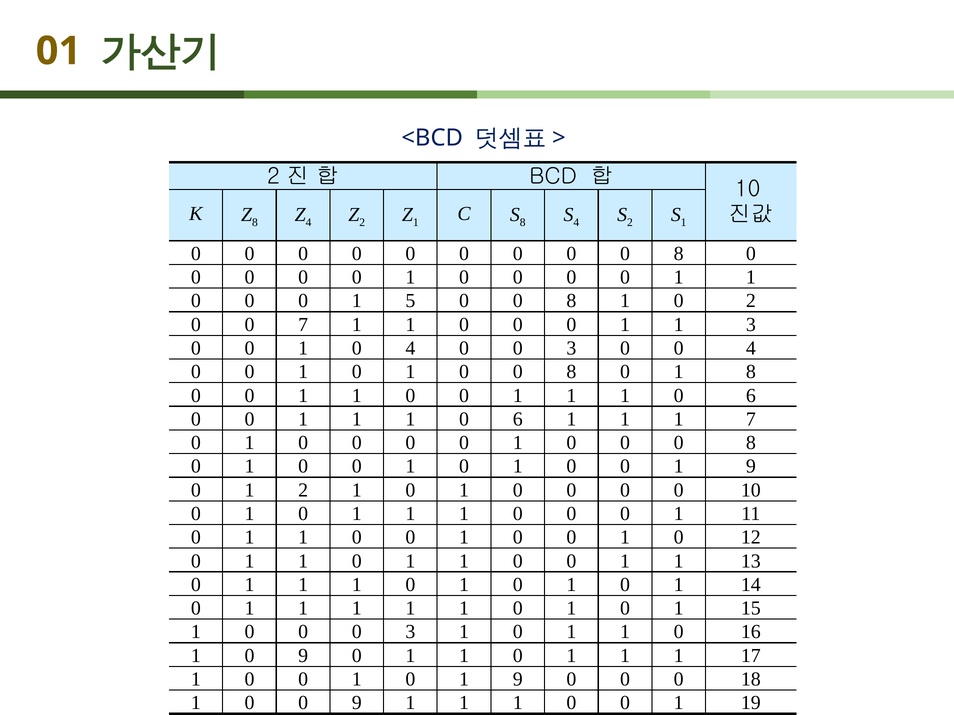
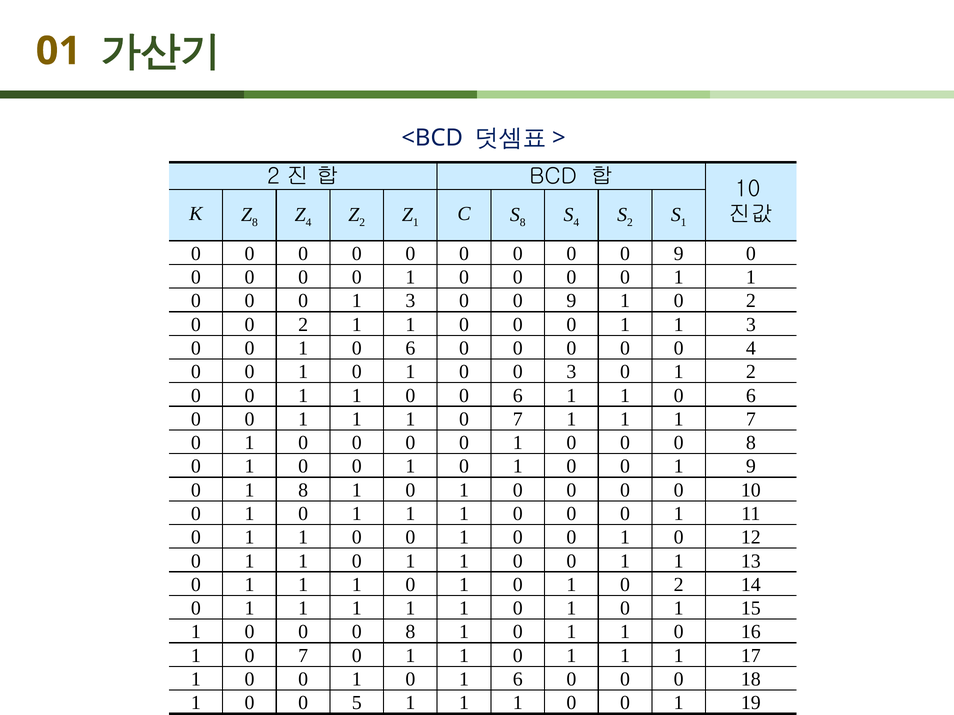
8: 8 -> 9 (679, 254)
0 1 5: 5 -> 3 (410, 301)
8: 8 -> 9 (571, 301)
0 0 7: 7 -> 2 (303, 325)
0 1 0 4: 4 -> 6 (410, 348)
3: 3 -> 0 (571, 348)
1 0 0 8: 8 -> 3 (571, 372)
1 8: 8 -> 2 (751, 372)
1: 1 -> 6 (518, 396)
6: 6 -> 7 (518, 419)
1 2: 2 -> 8 (303, 490)
1: 1 -> 2 (679, 585)
3: 3 -> 8 (410, 632)
9: 9 -> 7 (303, 656)
1 0 1 9: 9 -> 6 (518, 680)
0 0 9: 9 -> 5 (357, 703)
